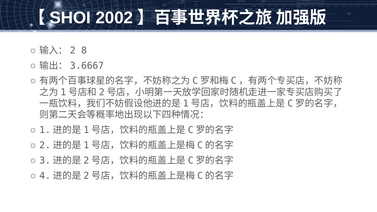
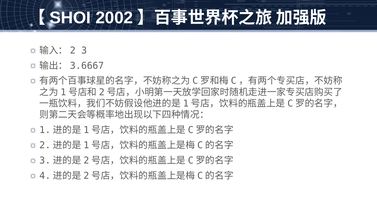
8: 8 -> 3 (84, 50)
